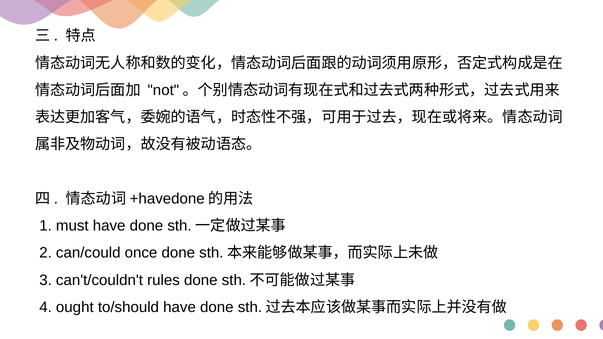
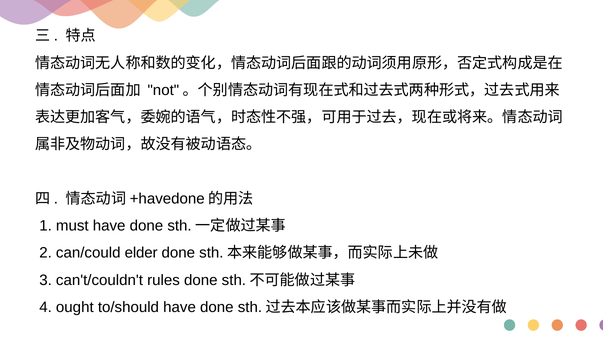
once: once -> elder (141, 253)
